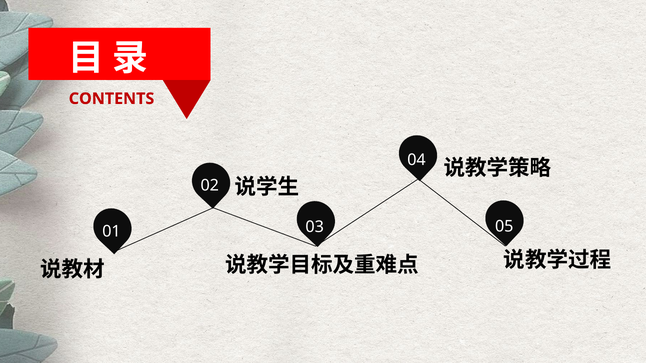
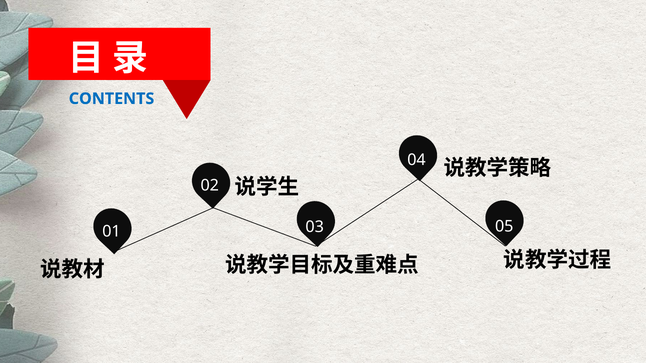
CONTENTS colour: red -> blue (112, 99)
